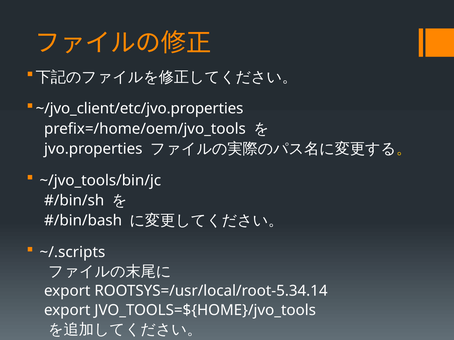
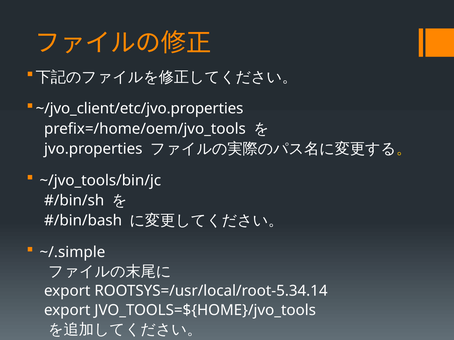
~/.scripts: ~/.scripts -> ~/.simple (72, 253)
